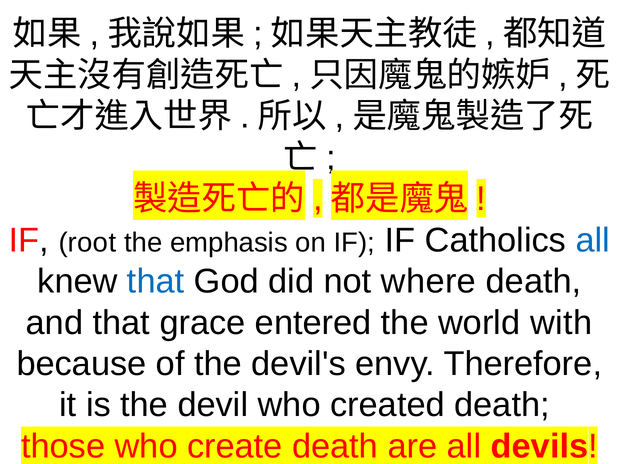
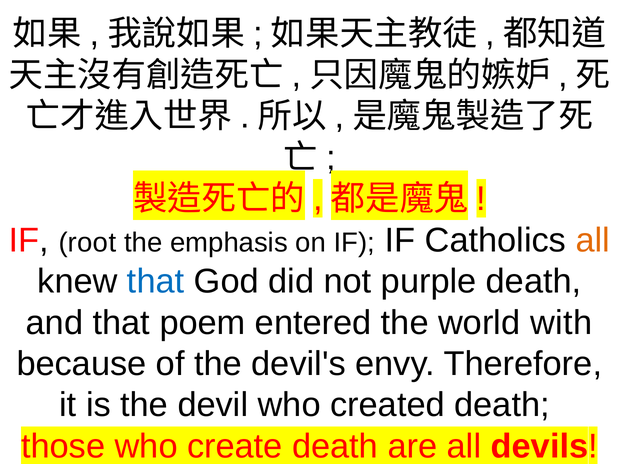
all colour: blue -> orange (593, 240)
where: where -> purple (429, 282)
grace: grace -> poem (202, 323)
